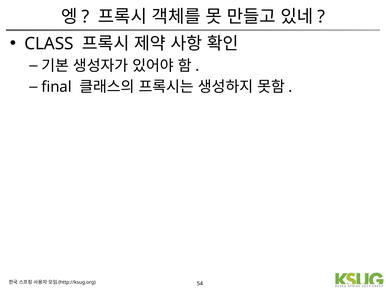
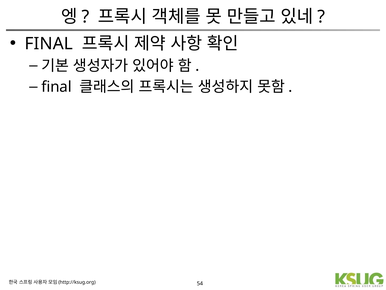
CLASS: CLASS -> FINAL (49, 44)
